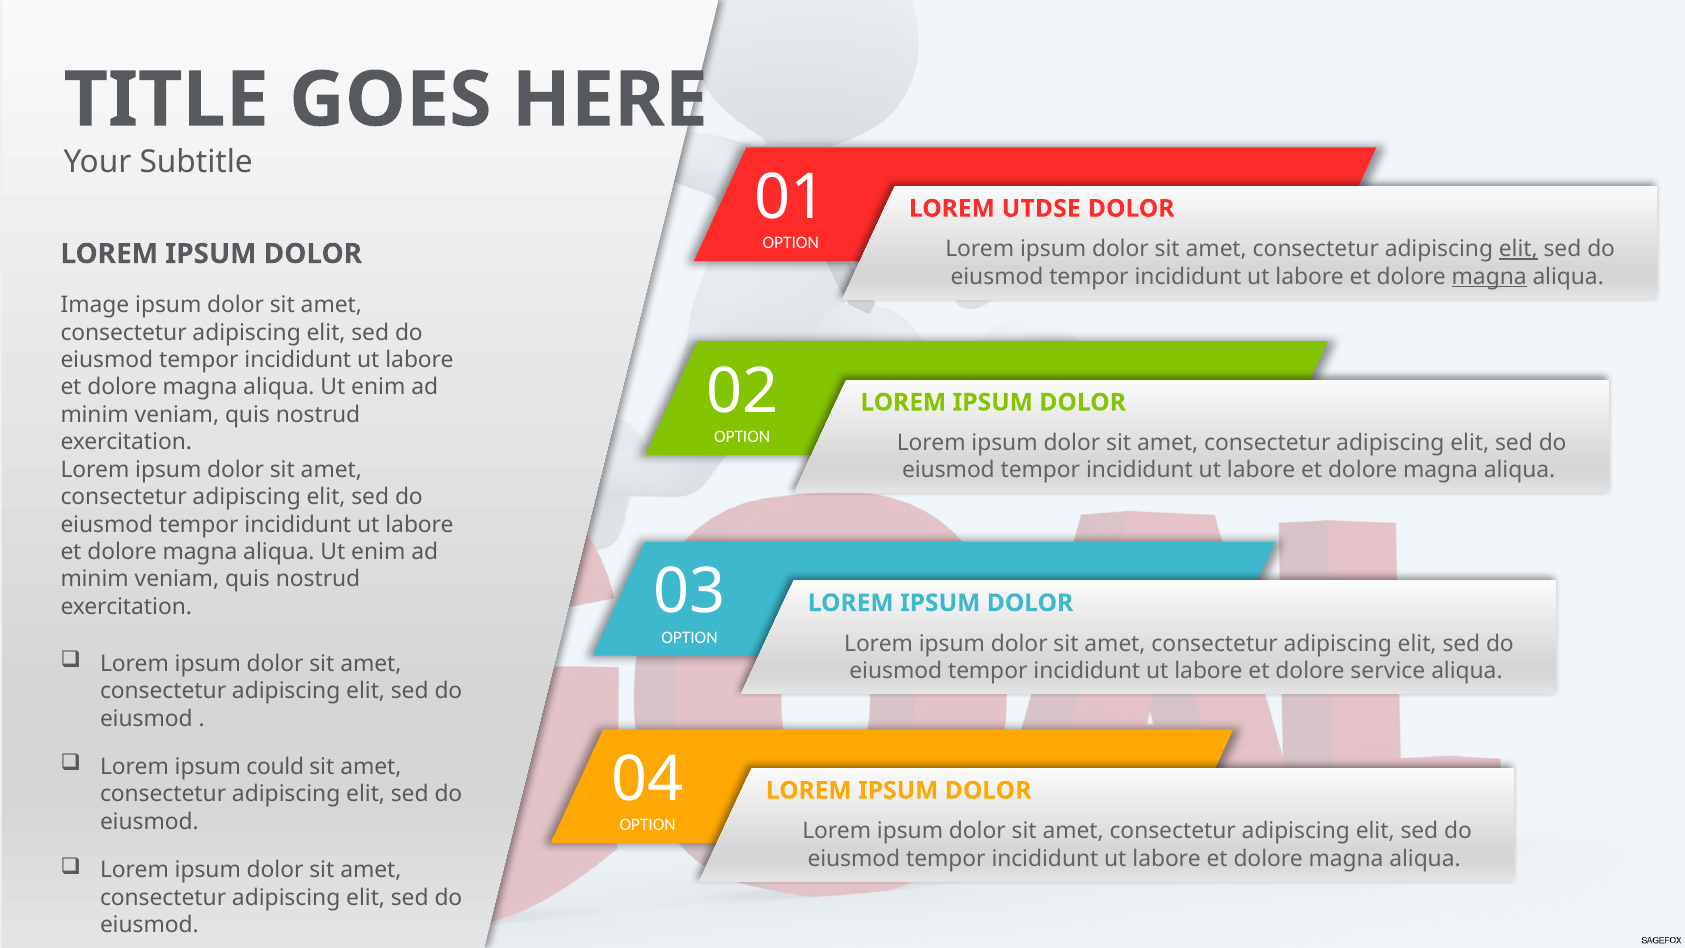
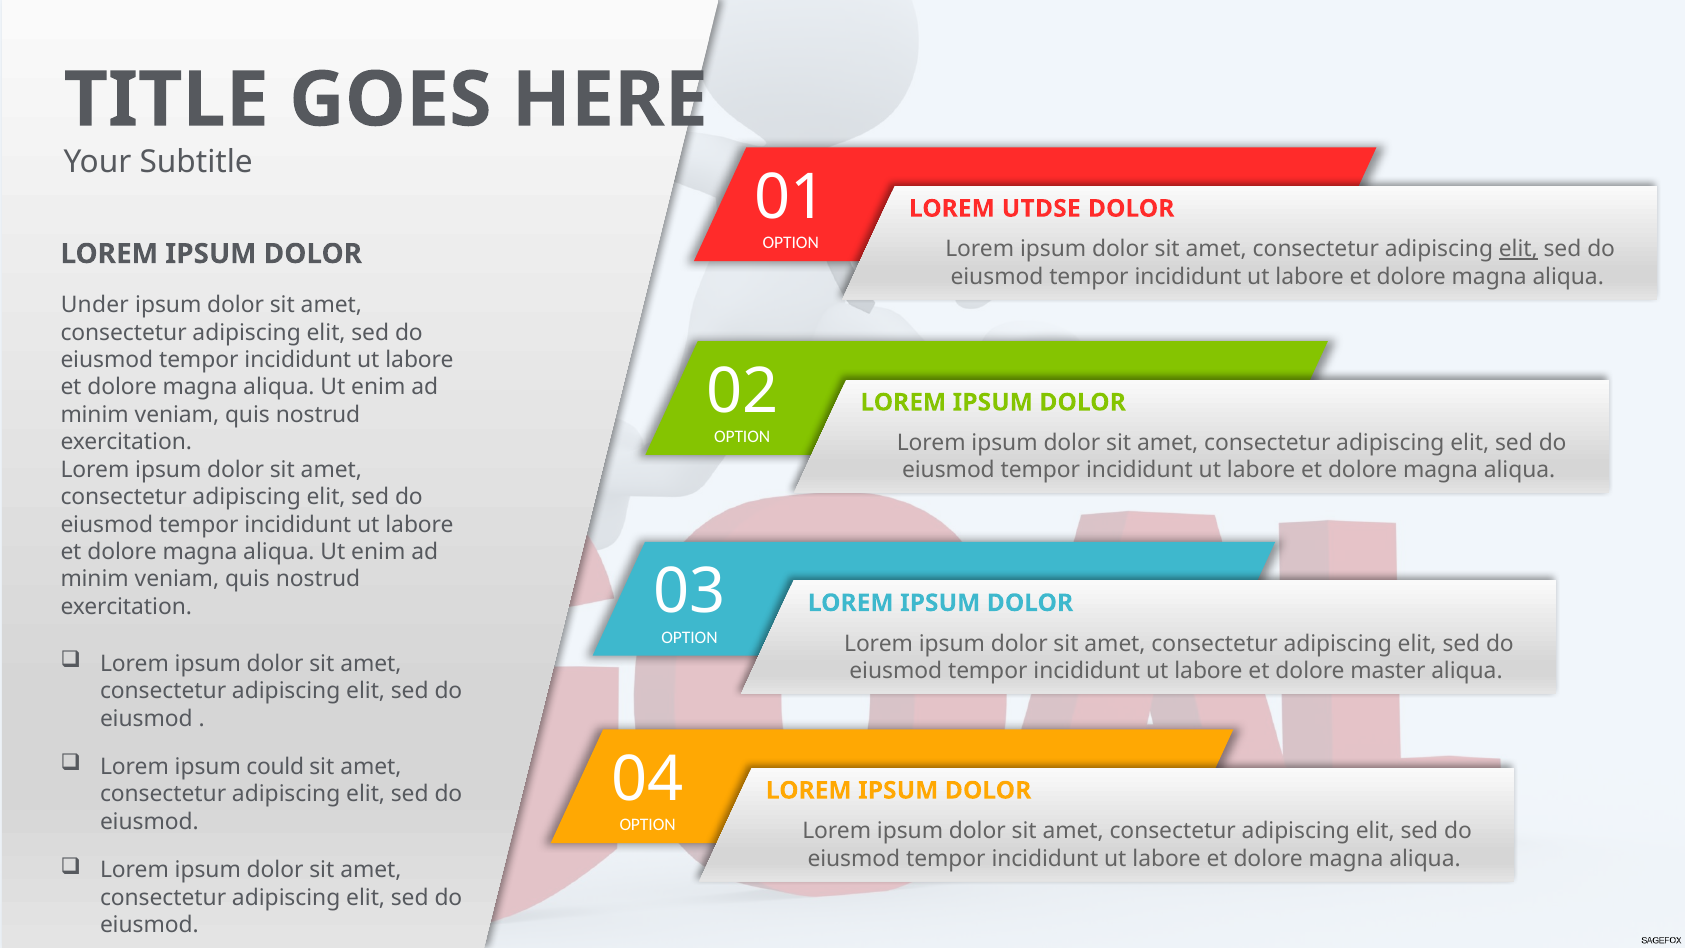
magna underline: present -> none (1489, 277)
Image: Image -> Under (95, 305)
service: service -> master (1388, 671)
